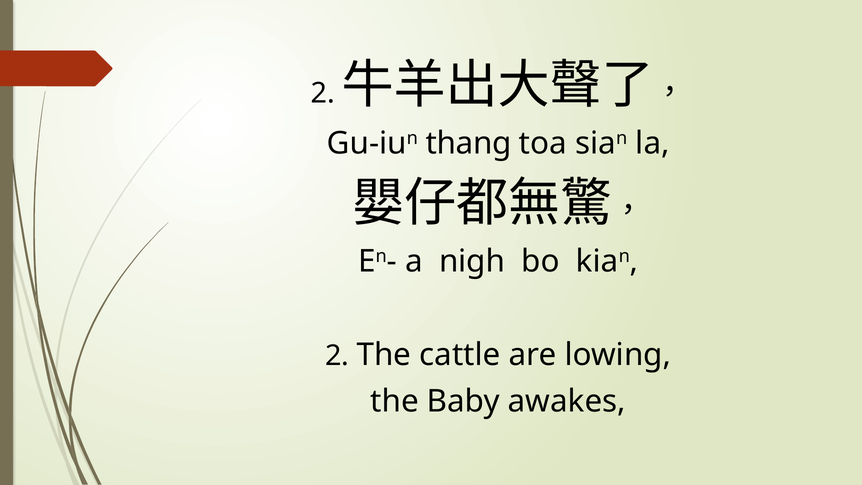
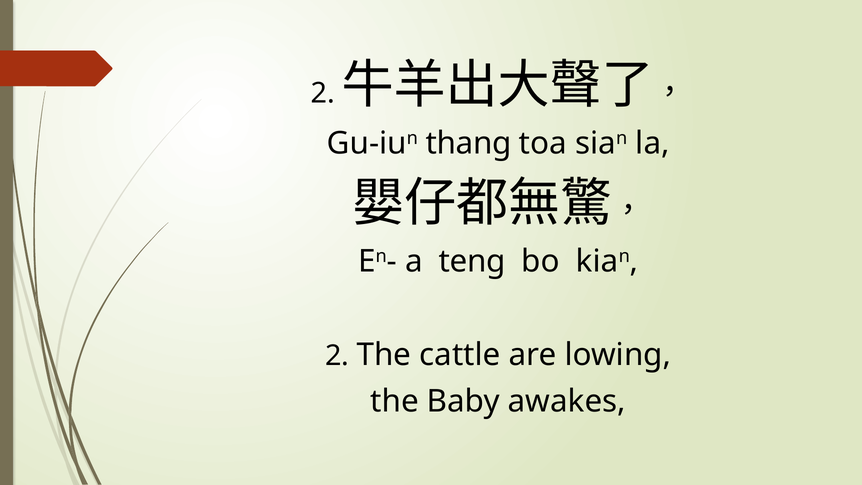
nigh: nigh -> teng (472, 261)
